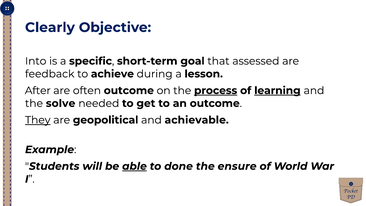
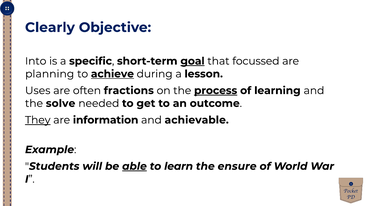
goal underline: none -> present (193, 61)
assessed: assessed -> focussed (256, 61)
feedback: feedback -> planning (50, 74)
achieve underline: none -> present (112, 74)
After: After -> Uses (38, 90)
often outcome: outcome -> fractions (129, 90)
learning underline: present -> none (277, 90)
geopolitical: geopolitical -> information (106, 120)
done: done -> learn (179, 166)
